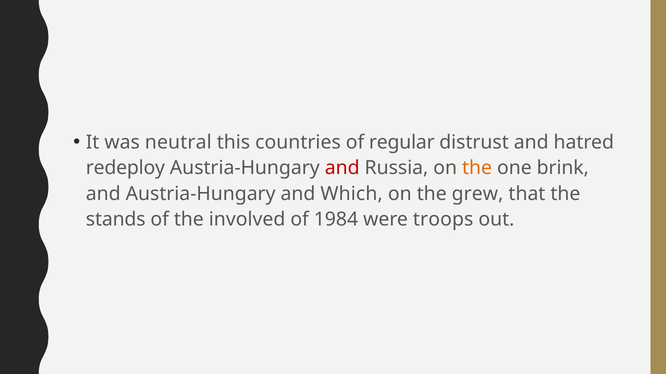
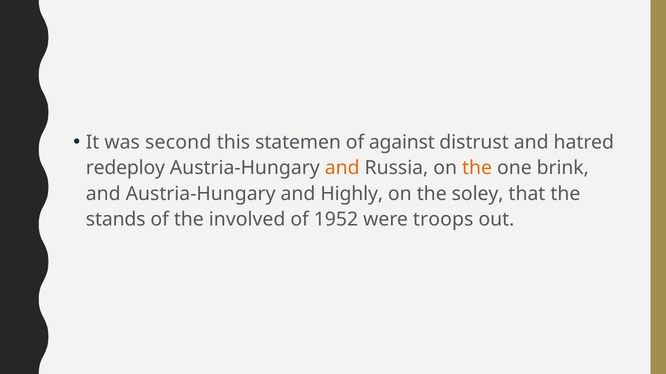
neutral: neutral -> second (178, 143)
countries: countries -> statemen (298, 143)
regular: regular -> against (402, 143)
and colour: red -> orange (342, 168)
Which: Which -> Highly (352, 194)
grew: grew -> soley (478, 194)
1984: 1984 -> 1952 (336, 220)
